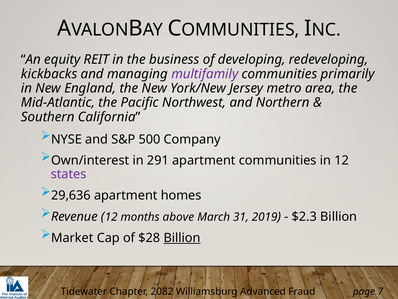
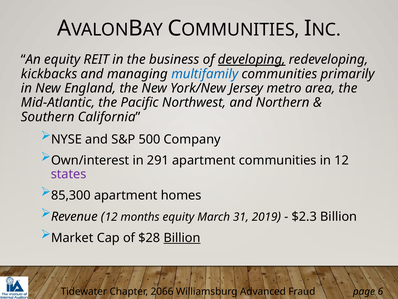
developing underline: none -> present (252, 59)
multifamily colour: purple -> blue (205, 74)
29,636: 29,636 -> 85,300 (71, 195)
months above: above -> equity (178, 217)
2082: 2082 -> 2066 (162, 291)
7: 7 -> 6 (380, 291)
